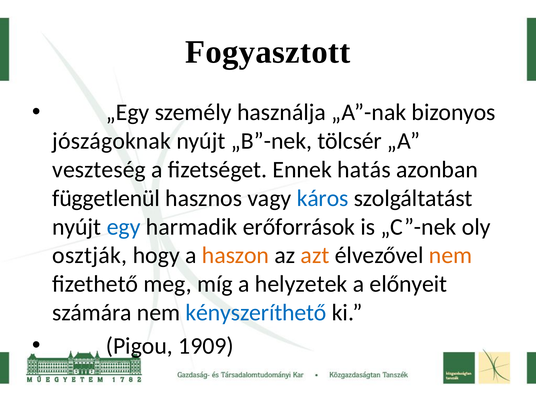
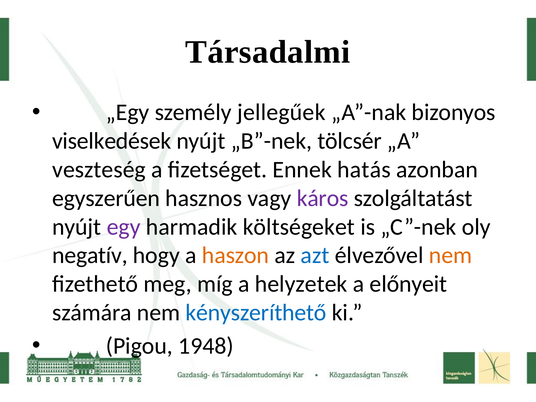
Fogyasztott: Fogyasztott -> Társadalmi (268, 52)
használja: használja -> jellegűek (281, 112)
jószágoknak: jószágoknak -> viselkedések (112, 141)
függetlenül: függetlenül -> egyszerűen (106, 198)
káros colour: blue -> purple (323, 198)
egy colour: blue -> purple (124, 227)
erőforrások: erőforrások -> költségeket (299, 227)
osztják: osztják -> negatív (90, 255)
azt colour: orange -> blue (315, 255)
1909: 1909 -> 1948 (206, 346)
